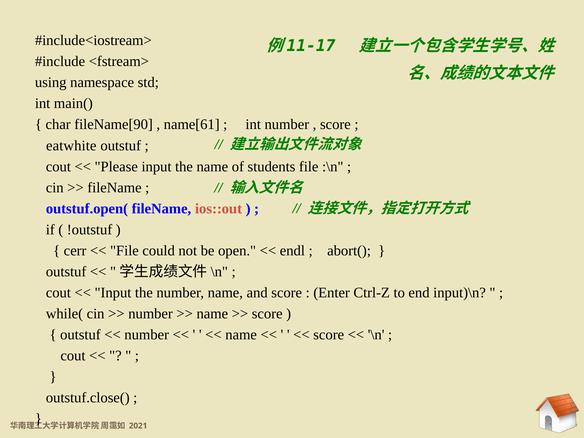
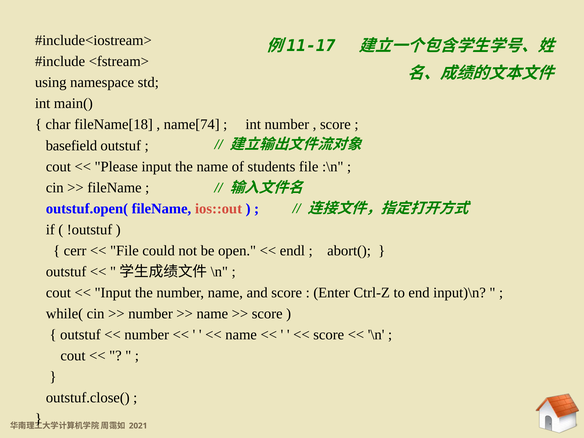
fileName[90: fileName[90 -> fileName[18 (114, 125)
name[61: name[61 -> name[74 (192, 125)
eatwhite: eatwhite -> basefield (71, 146)
